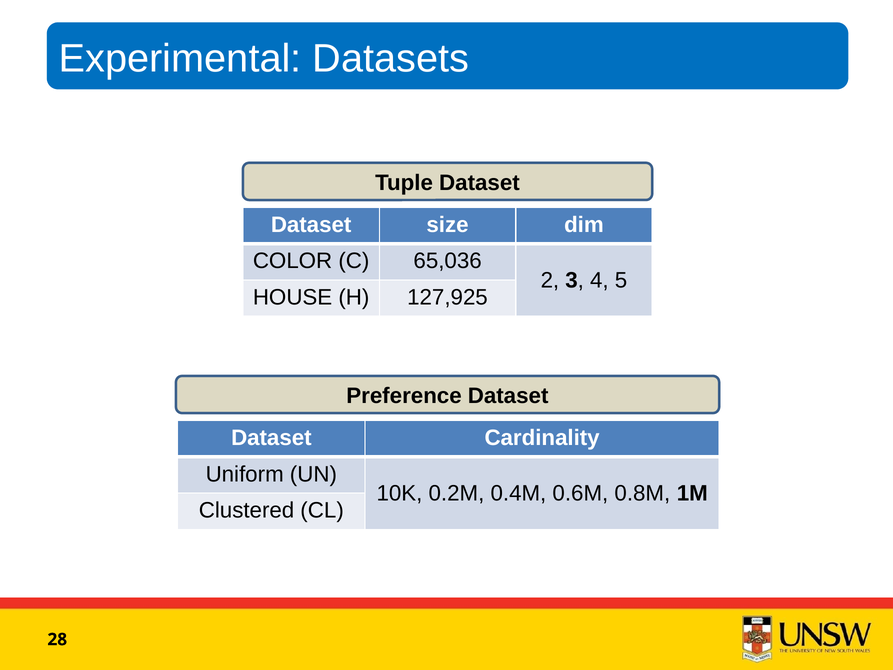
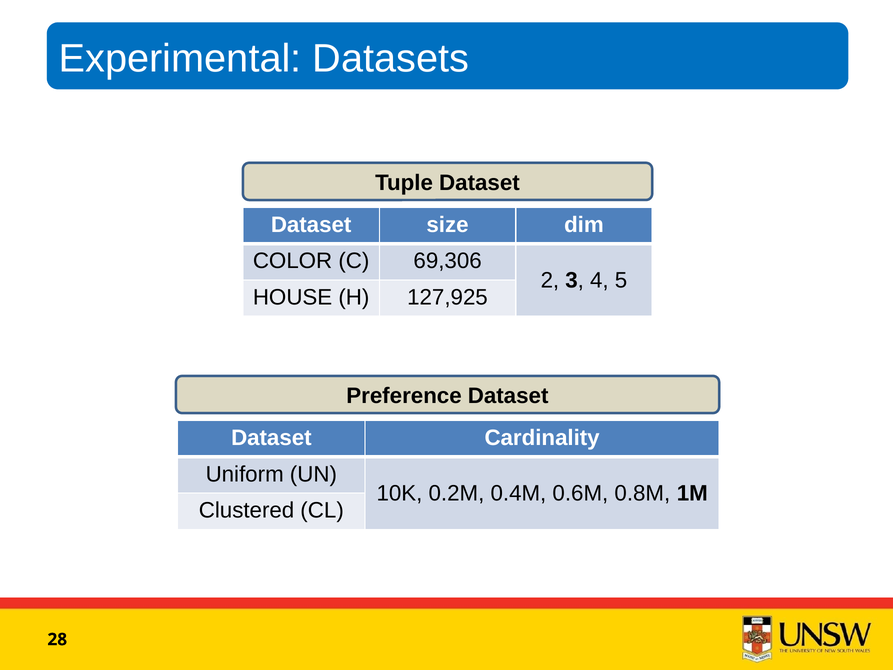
65,036: 65,036 -> 69,306 (448, 261)
